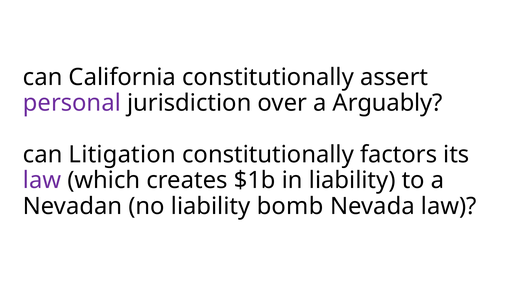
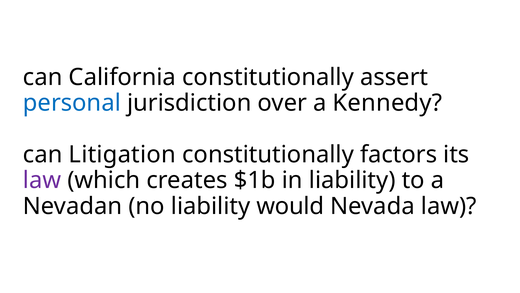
personal colour: purple -> blue (72, 103)
Arguably: Arguably -> Kennedy (387, 103)
bomb: bomb -> would (290, 206)
